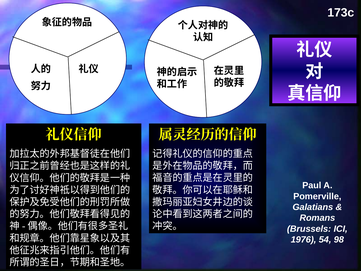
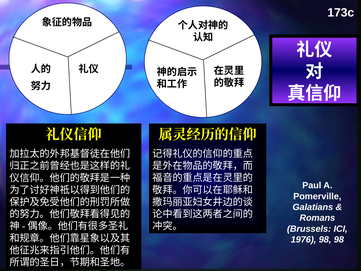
1976 54: 54 -> 98 (325, 239)
